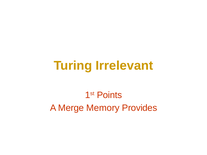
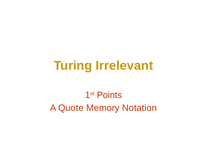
Merge: Merge -> Quote (71, 108)
Provides: Provides -> Notation (139, 108)
